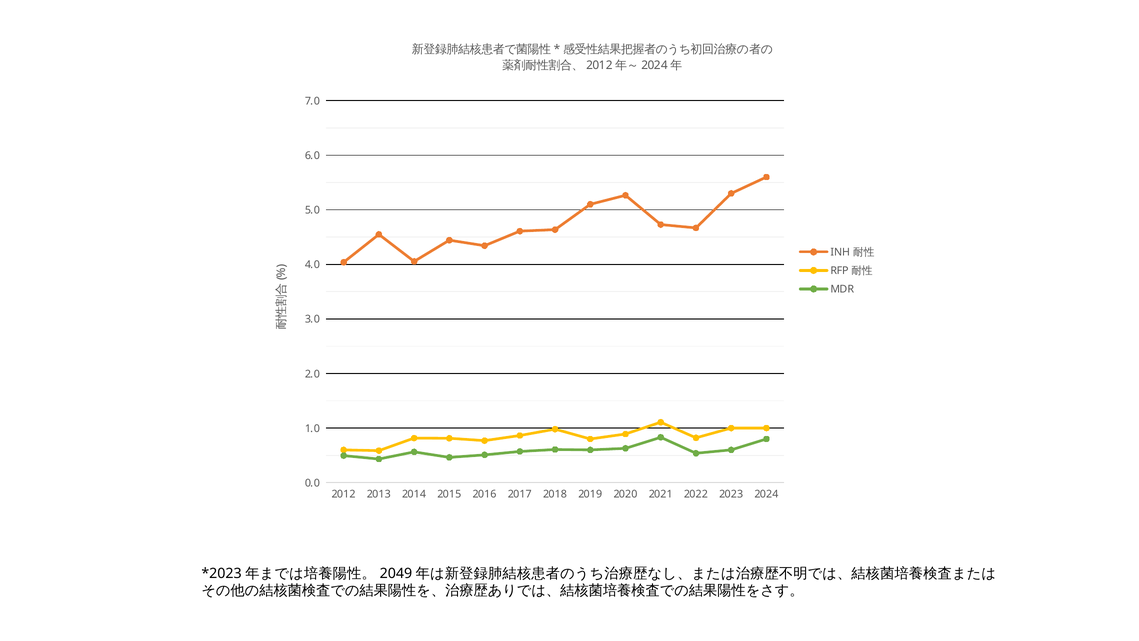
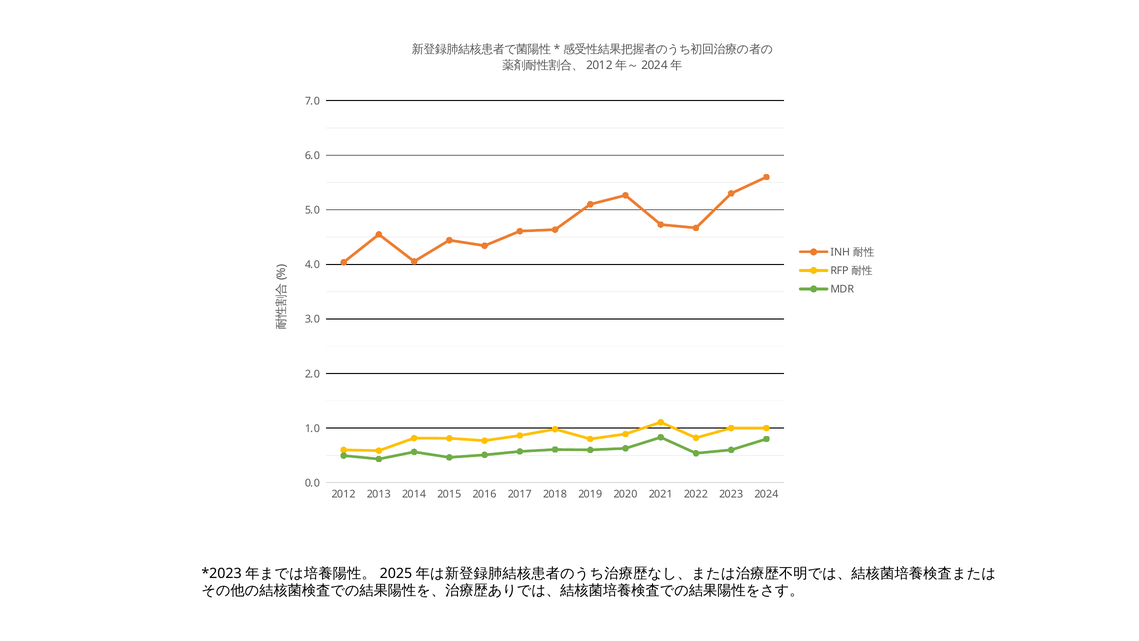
2049: 2049 -> 2025 (396, 573)
